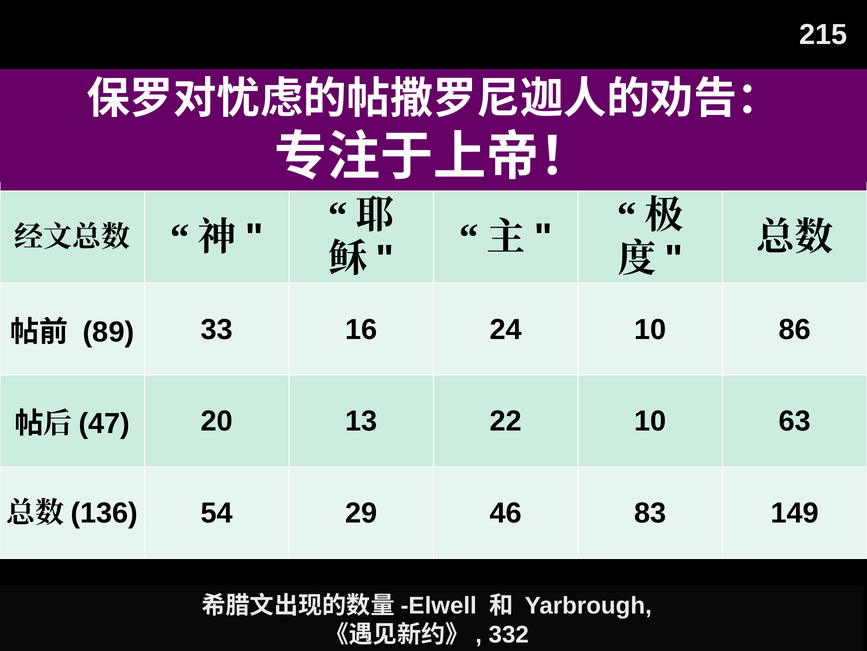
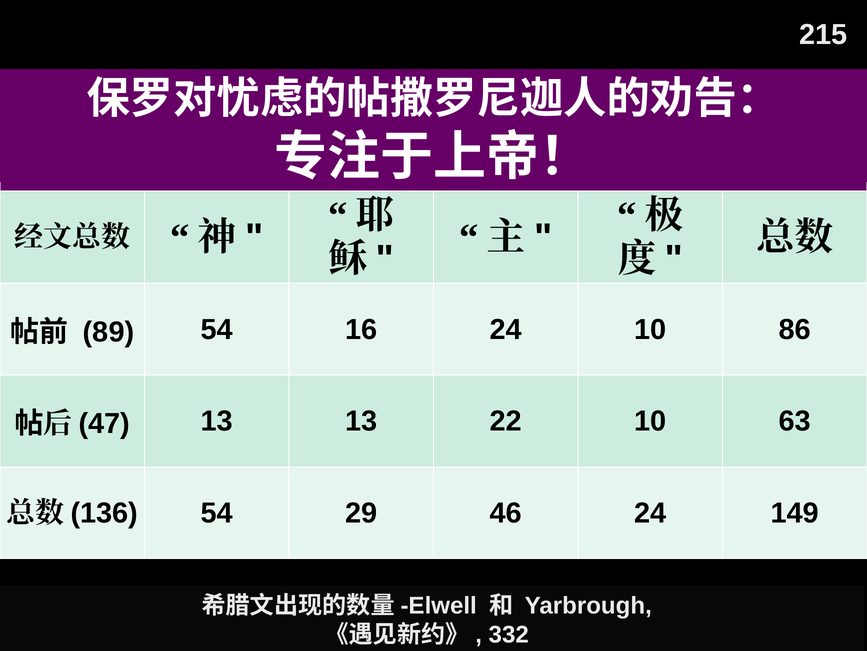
89 33: 33 -> 54 (217, 329)
20: 20 -> 13 (217, 421)
46 83: 83 -> 24 (650, 513)
